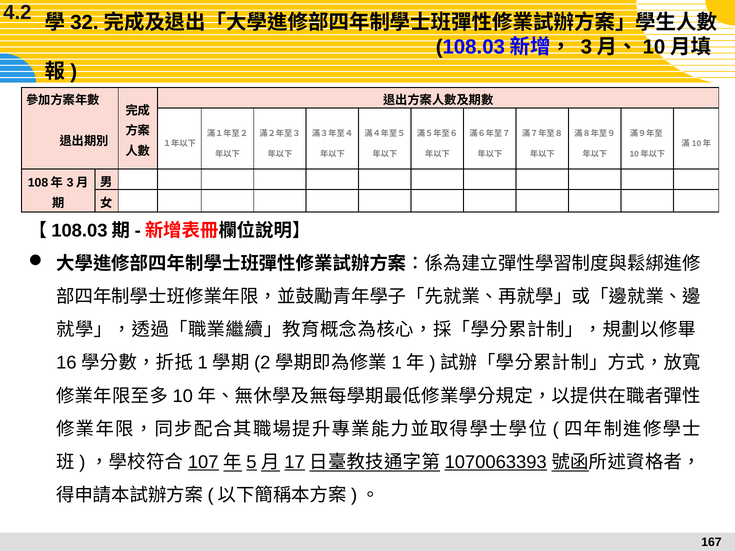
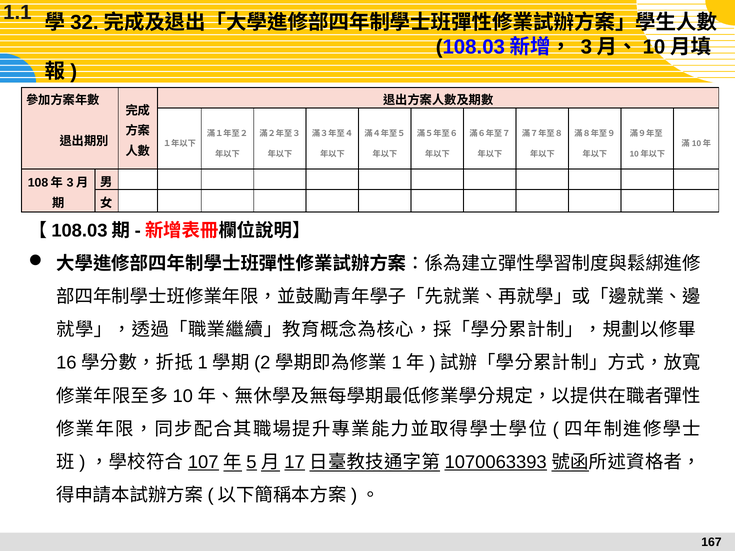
4.2: 4.2 -> 1.1 (17, 12)
